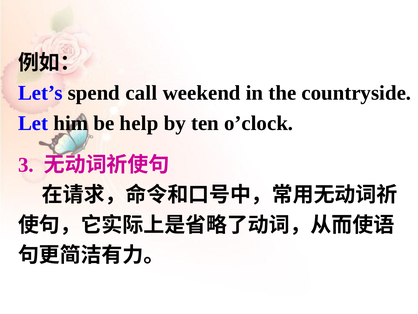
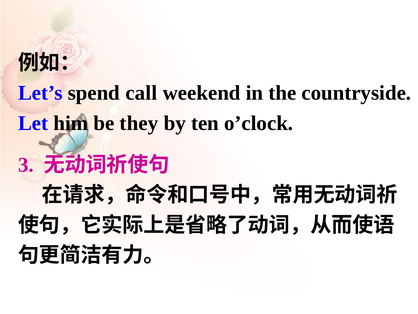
help: help -> they (139, 123)
